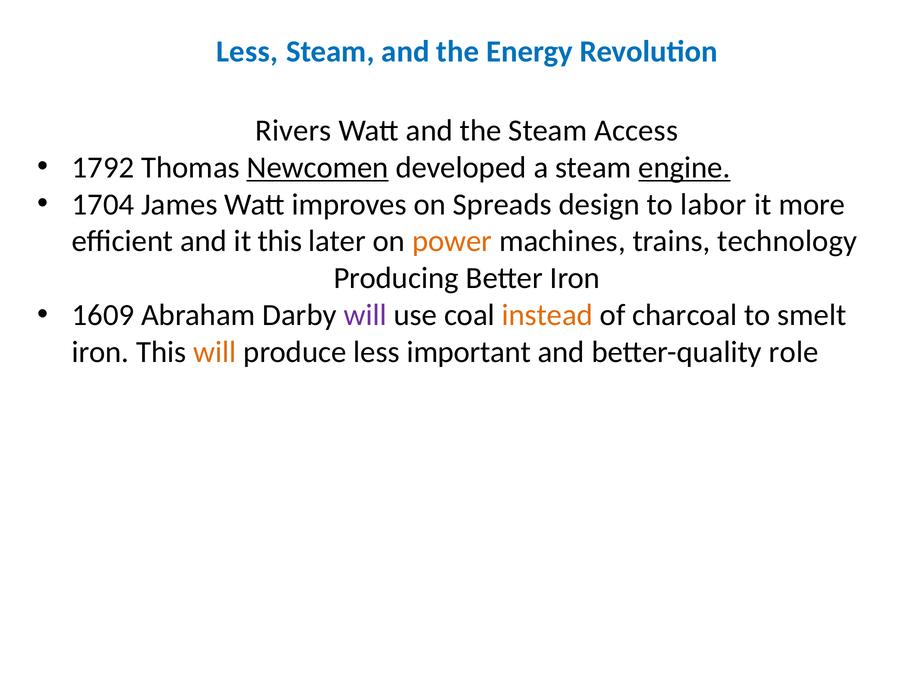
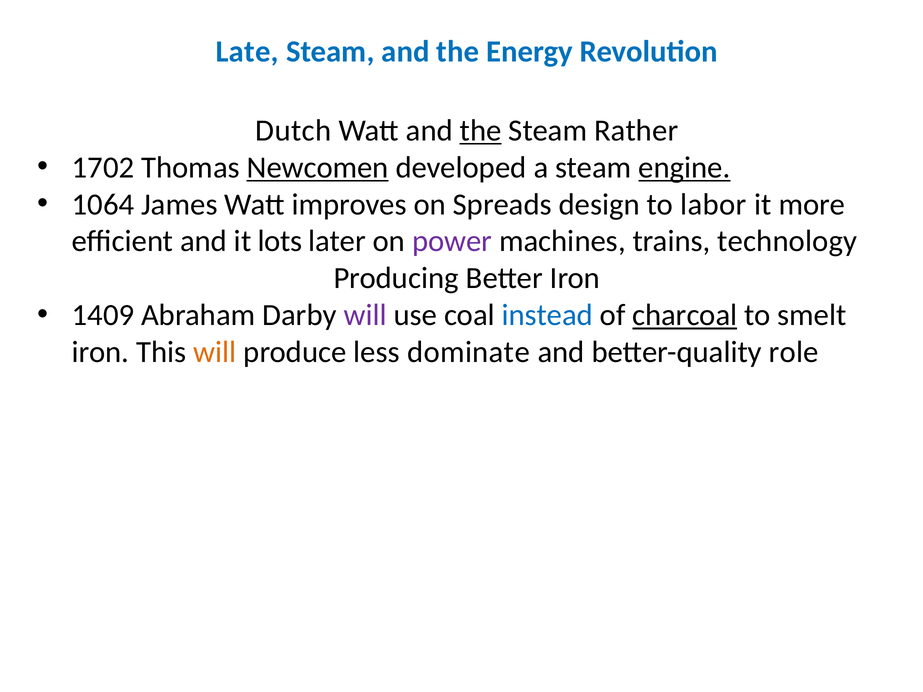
Less: Less -> Late (247, 52)
Rivers: Rivers -> Dutch (293, 131)
the underline: none -> present (481, 131)
Access: Access -> Rather (636, 131)
1792: 1792 -> 1702 (103, 168)
1704: 1704 -> 1064 (103, 204)
it this: this -> lots (280, 241)
power colour: orange -> purple (452, 241)
1609: 1609 -> 1409 (103, 315)
instead colour: orange -> blue (547, 315)
charcoal underline: none -> present (685, 315)
important: important -> dominate (469, 352)
